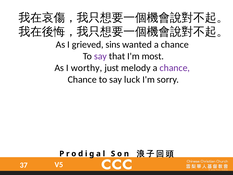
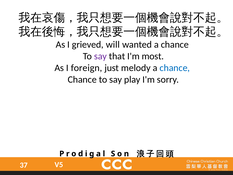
sins: sins -> will (113, 44)
worthy: worthy -> foreign (87, 68)
chance colour: purple -> blue (175, 68)
luck: luck -> play (132, 79)
